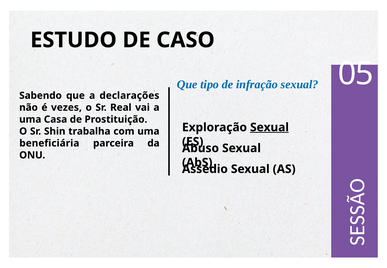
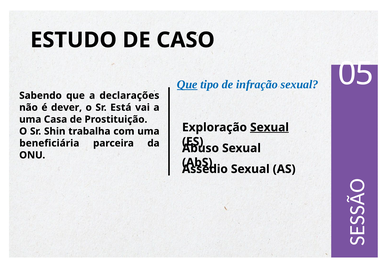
Que underline: none -> present (187, 85)
vezes: vezes -> dever (67, 107)
Real: Real -> Está (121, 107)
